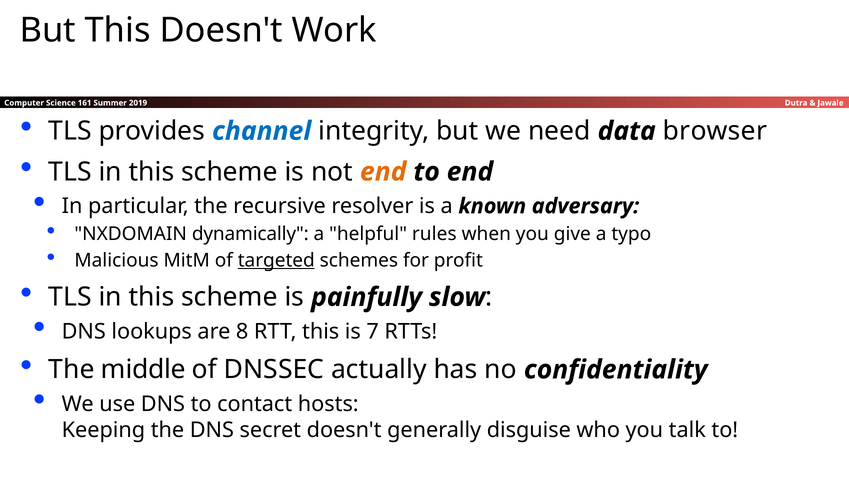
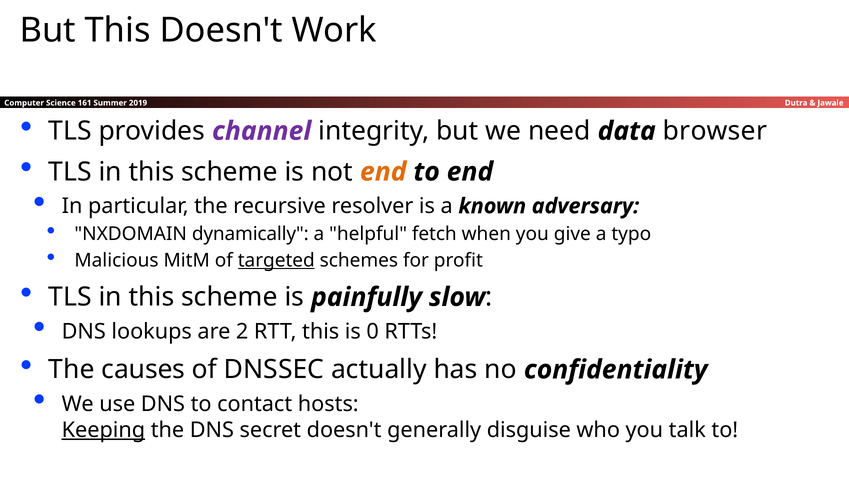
channel colour: blue -> purple (262, 131)
rules: rules -> fetch (434, 234)
8: 8 -> 2 (242, 331)
7: 7 -> 0 (373, 331)
middle: middle -> causes (143, 369)
Keeping underline: none -> present (103, 430)
